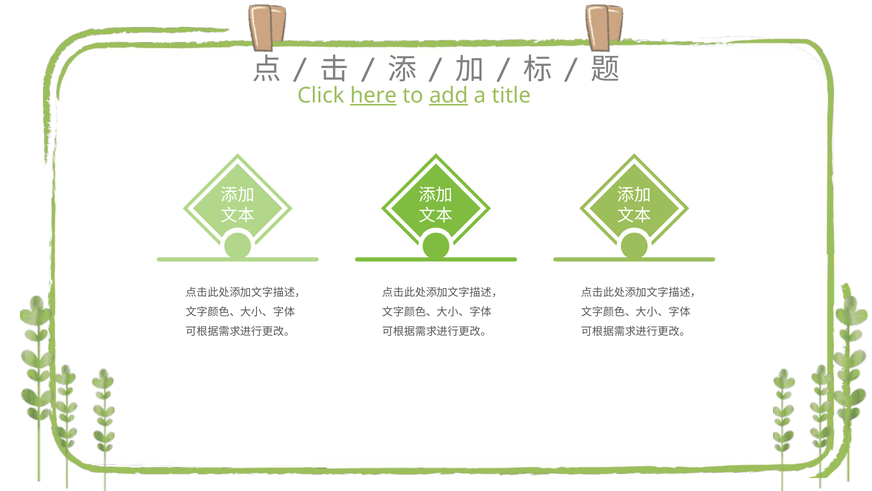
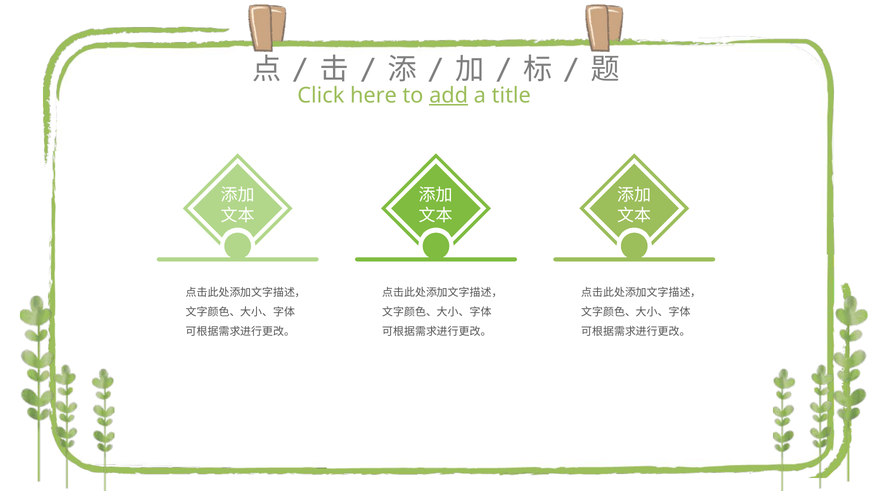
here underline: present -> none (373, 95)
